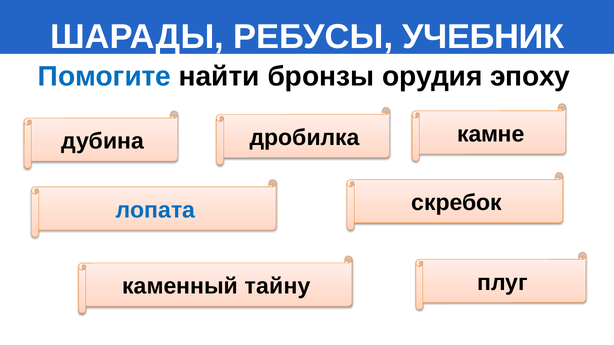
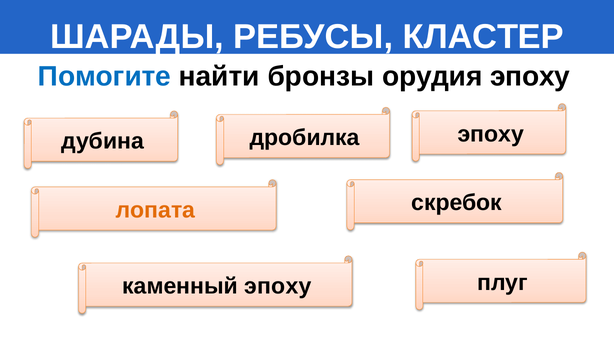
УЧЕБНИК: УЧЕБНИК -> КЛАСТЕР (483, 37)
камне: камне -> эпоху (491, 134)
лопата colour: blue -> orange (155, 210)
каменный тайну: тайну -> эпоху (278, 286)
